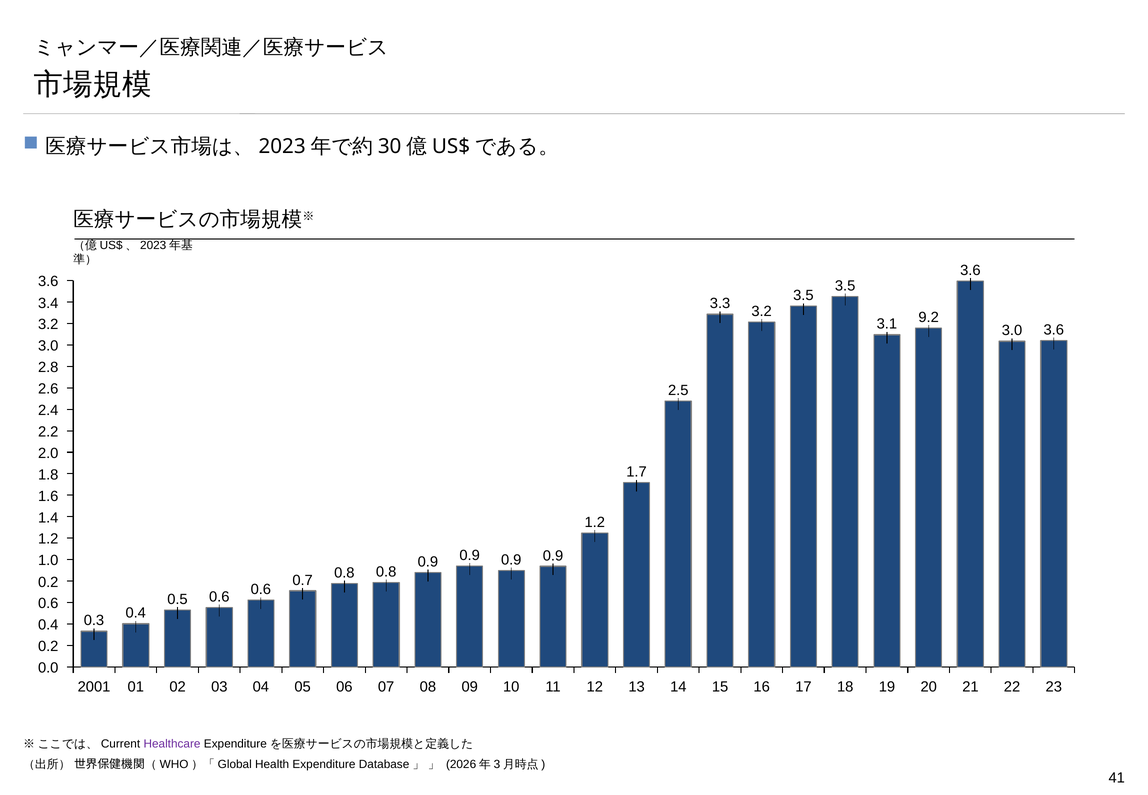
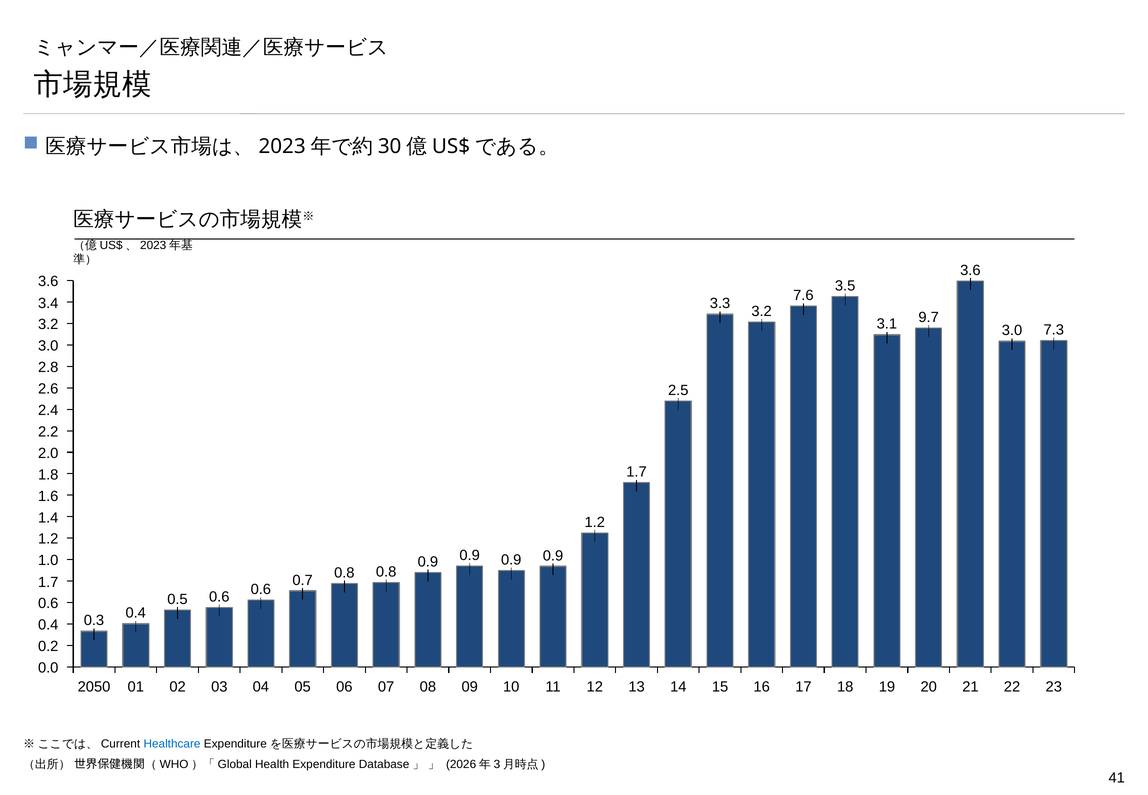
3.5: 3.5 -> 7.6 (803, 295)
9.2: 9.2 -> 9.7 (929, 317)
3.0 3.6: 3.6 -> 7.3 (1054, 330)
0.2: 0.2 -> 1.7 (48, 582)
2001: 2001 -> 2050 (94, 687)
Healthcare colour: purple -> blue (172, 744)
